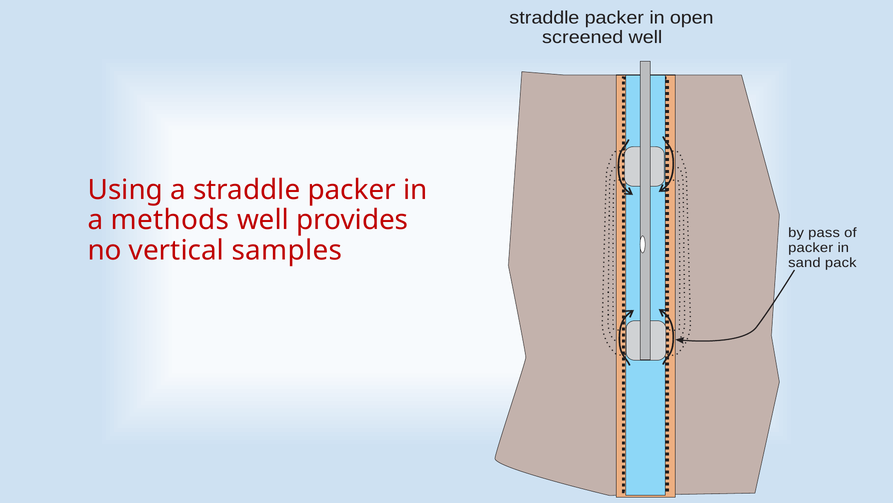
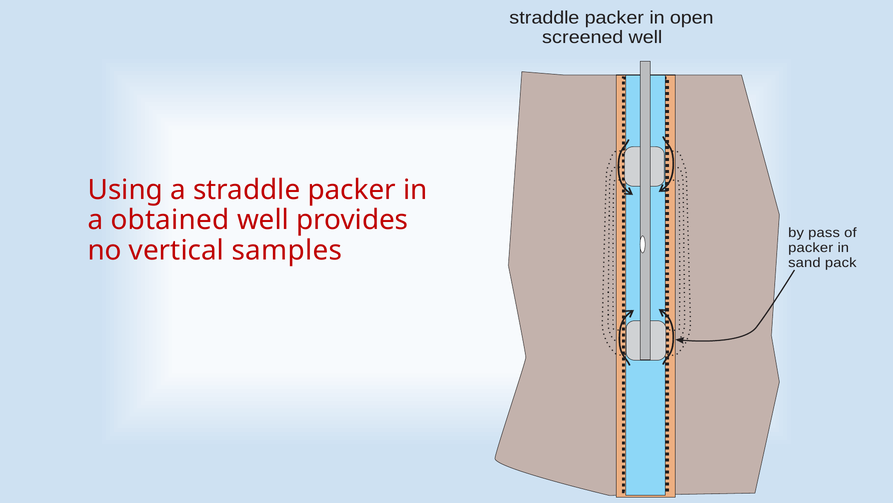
methods: methods -> obtained (170, 220)
